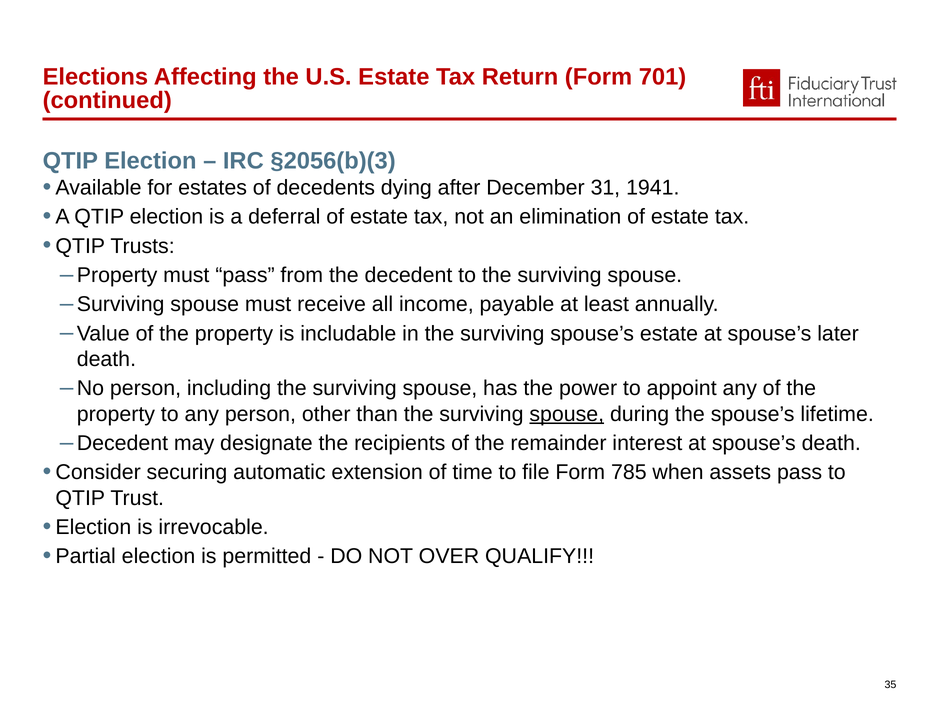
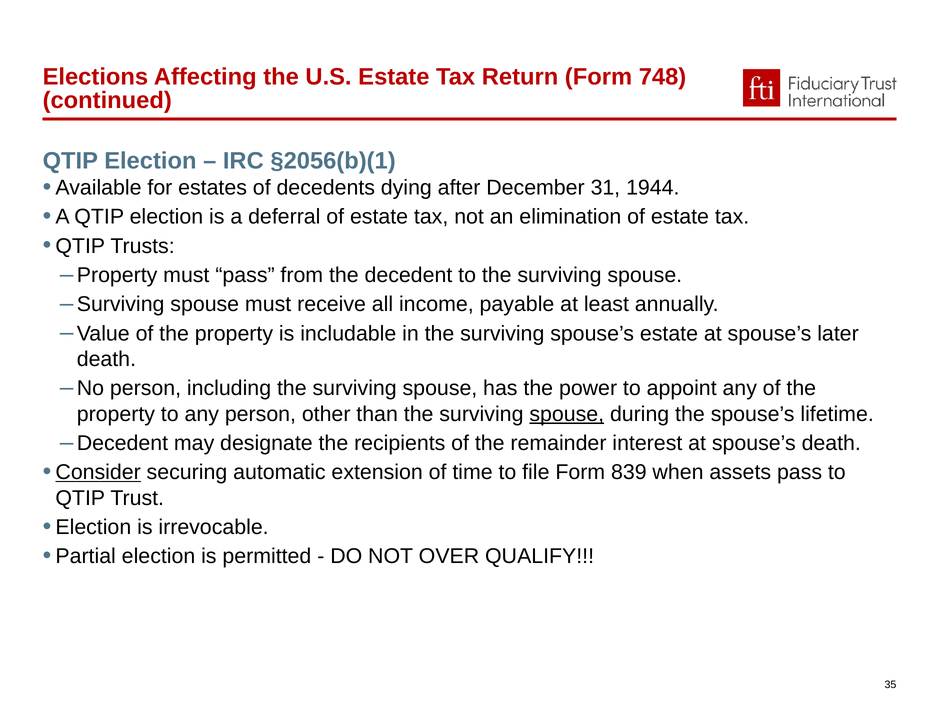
701: 701 -> 748 (663, 77)
§2056(b)(3: §2056(b)(3 -> §2056(b)(1 (333, 161)
1941: 1941 -> 1944 (653, 187)
Consider underline: none -> present (98, 472)
785: 785 -> 839 (629, 472)
